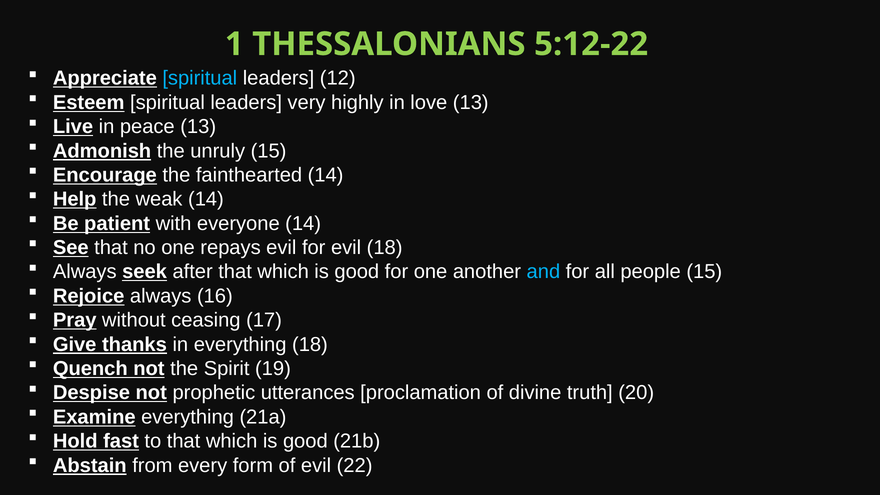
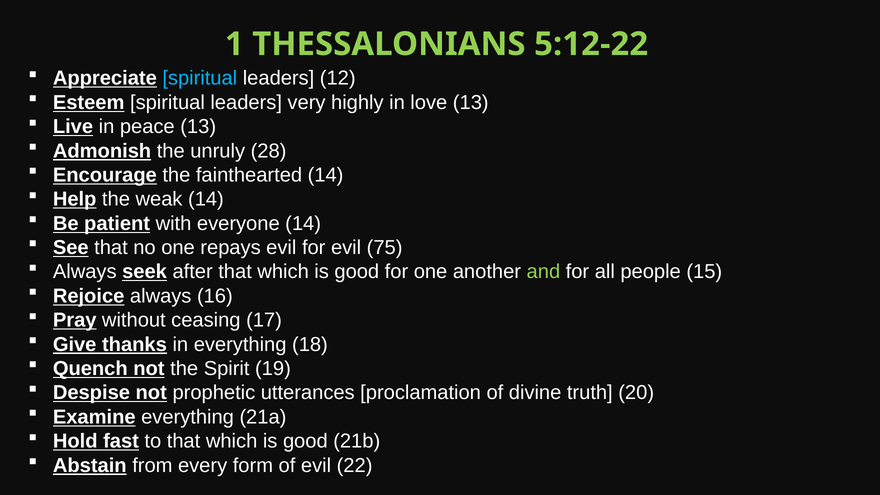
unruly 15: 15 -> 28 (269, 151)
evil 18: 18 -> 75 (385, 248)
and colour: light blue -> light green (543, 272)
